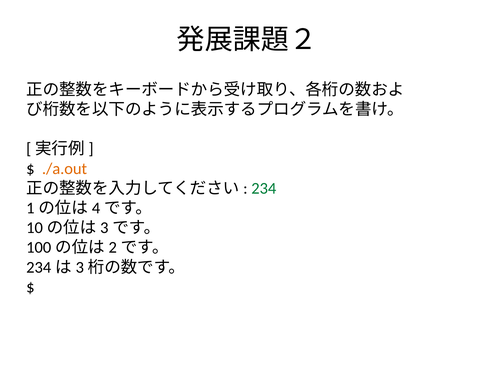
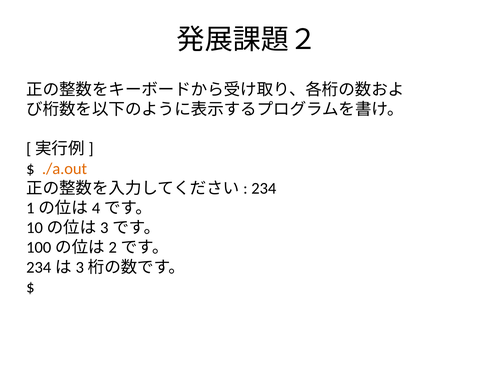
234 colour: green -> black (264, 189)
